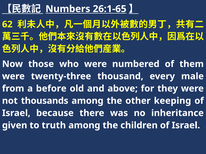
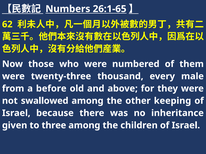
thousands: thousands -> swallowed (45, 101)
truth: truth -> three (54, 126)
